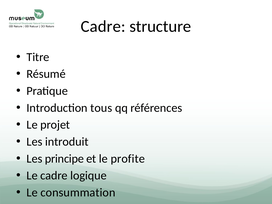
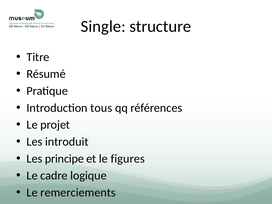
Cadre: Cadre -> Single (103, 26)
profite: profite -> figures (128, 159)
consummation: consummation -> remerciements (78, 193)
